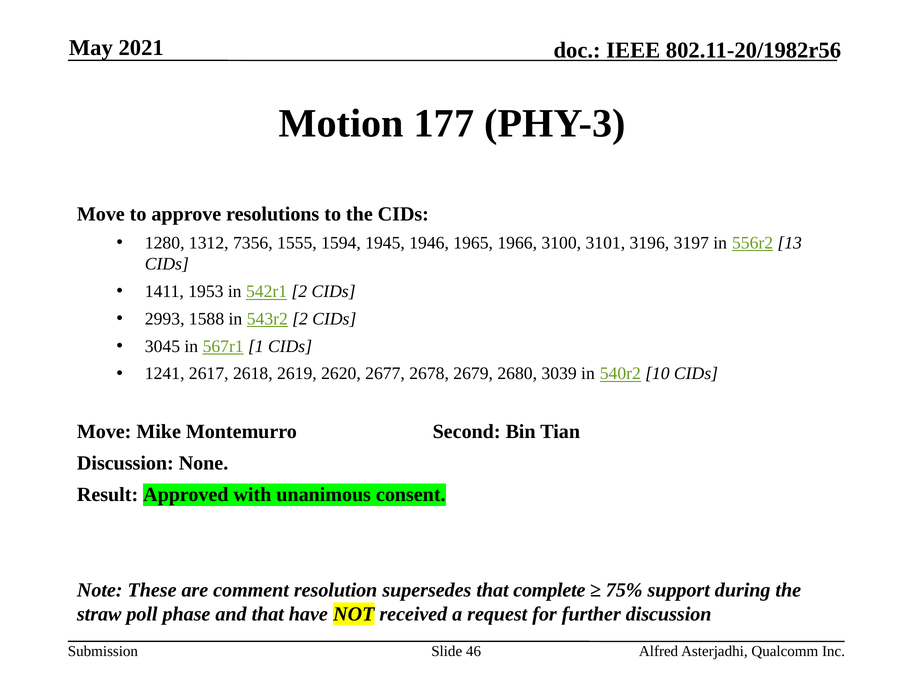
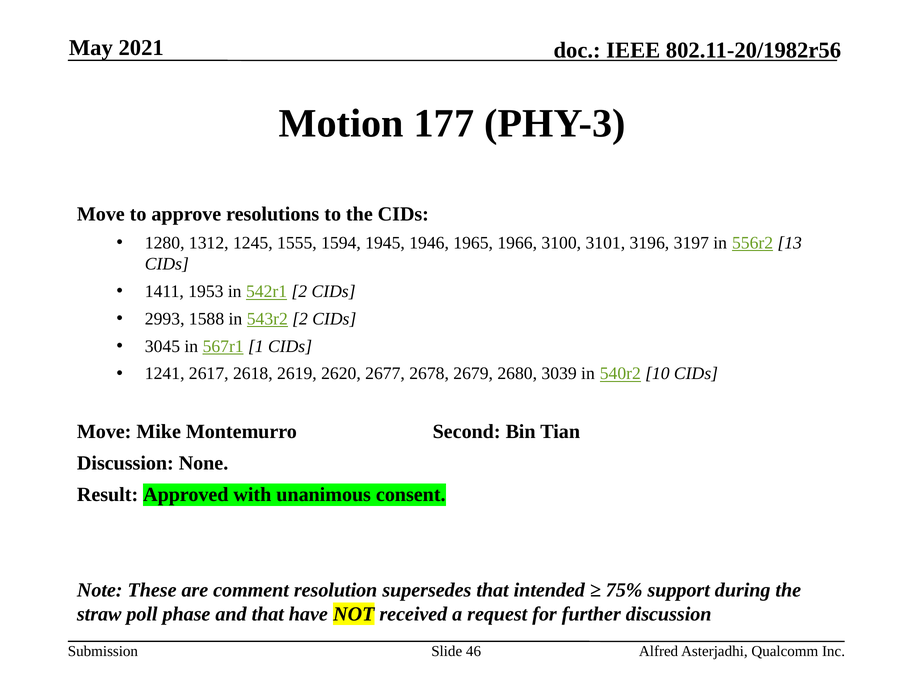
7356: 7356 -> 1245 (253, 243)
complete: complete -> intended (549, 590)
